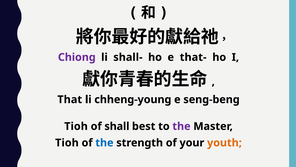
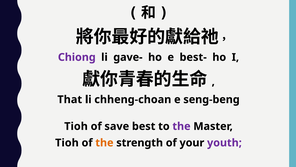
shall-: shall- -> gave- (128, 57)
that-: that- -> best- (193, 57)
chheng-young: chheng-young -> chheng-choan (133, 99)
shall: shall -> save (117, 126)
the colour: blue -> orange (104, 142)
youth colour: orange -> purple (224, 142)
